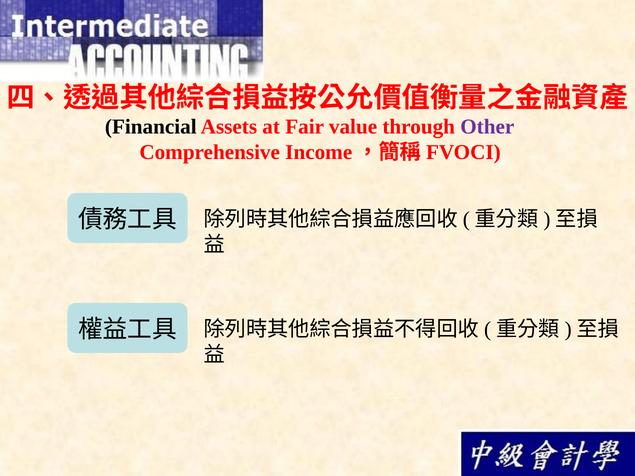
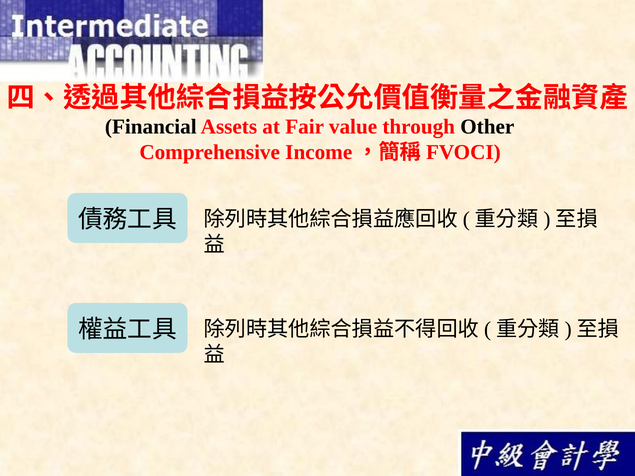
Other colour: purple -> black (487, 127)
